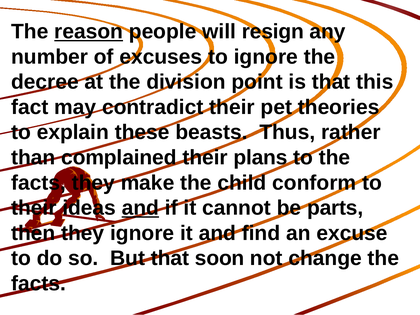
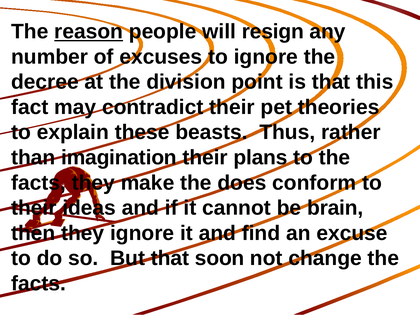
complained: complained -> imagination (119, 158)
child: child -> does (242, 183)
and underline: present -> none (140, 208)
parts: parts -> brain (335, 208)
